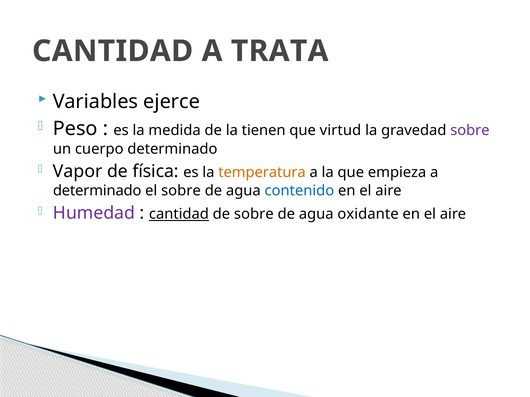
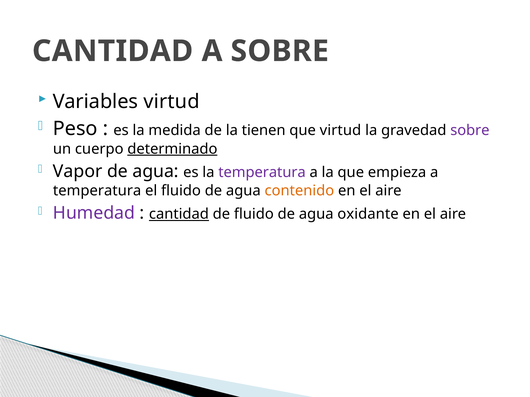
A TRATA: TRATA -> SOBRE (280, 51)
Variables ejerce: ejerce -> virtud (172, 102)
determinado underline: none -> present (172, 149)
física: física -> agua (156, 172)
temperatura colour: orange -> purple (262, 173)
determinado: determinado -> temperatura (97, 191)
el sobre: sobre -> fluido (181, 191)
contenido colour: blue -> orange (299, 191)
de sobre: sobre -> fluido (254, 214)
